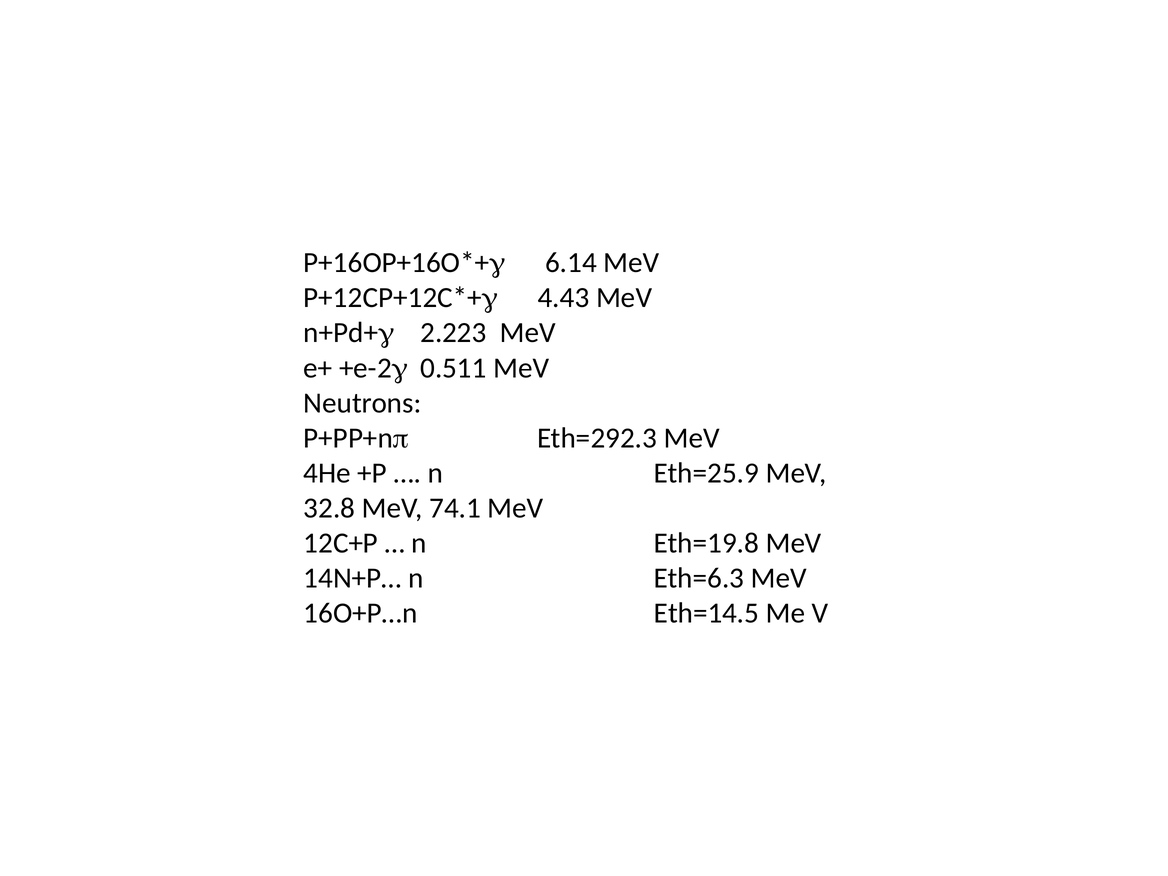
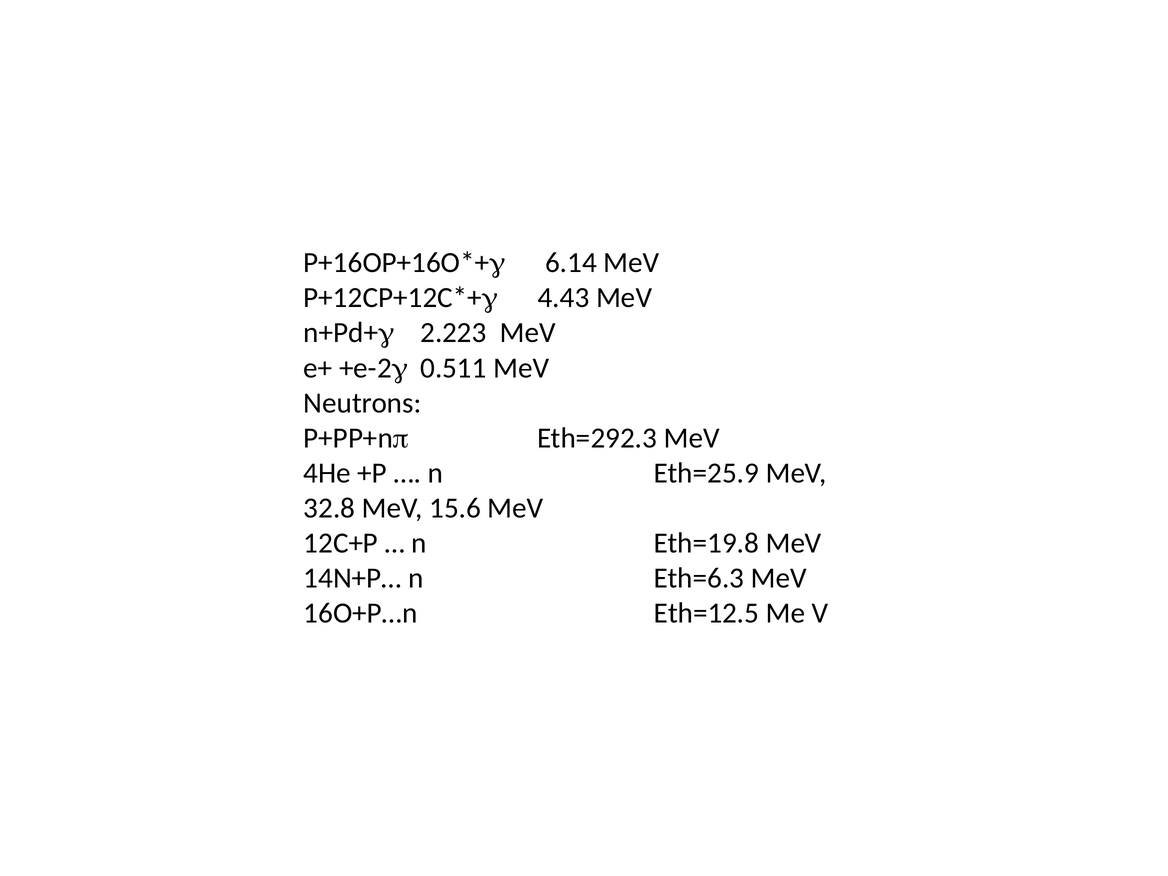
74.1: 74.1 -> 15.6 (455, 508)
Eth=14.5: Eth=14.5 -> Eth=12.5 (706, 613)
